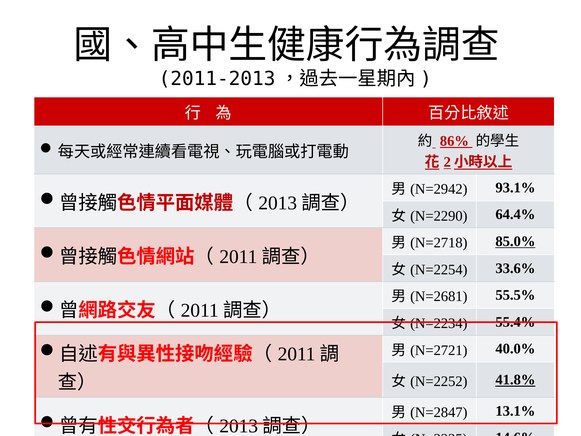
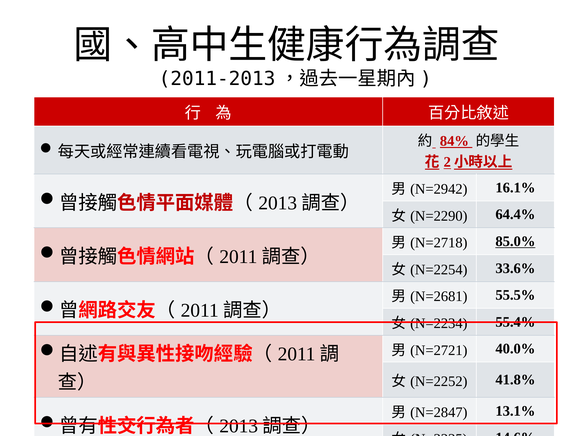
86%: 86% -> 84% (454, 141)
93.1%: 93.1% -> 16.1% (515, 188)
41.8% underline: present -> none (515, 380)
